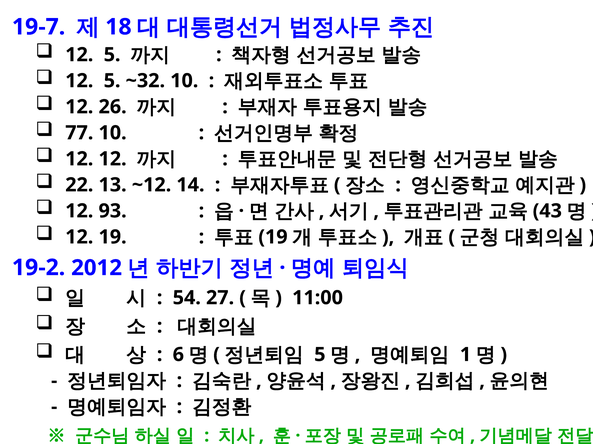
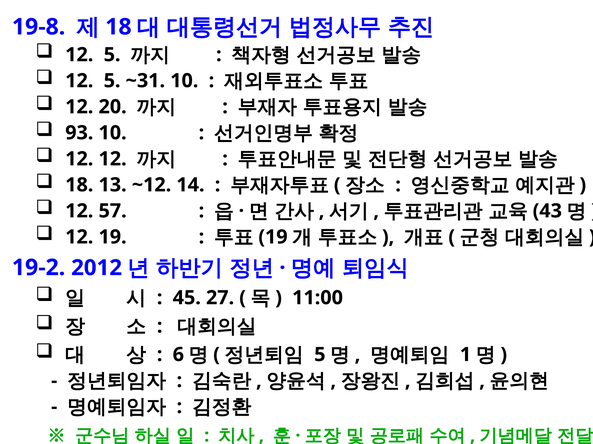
19-7: 19-7 -> 19-8 (39, 27)
~32: ~32 -> ~31 (145, 81)
26: 26 -> 20 (113, 107)
77: 77 -> 93 (79, 133)
22: 22 -> 18 (79, 185)
93: 93 -> 57 (113, 211)
54: 54 -> 45 (187, 298)
